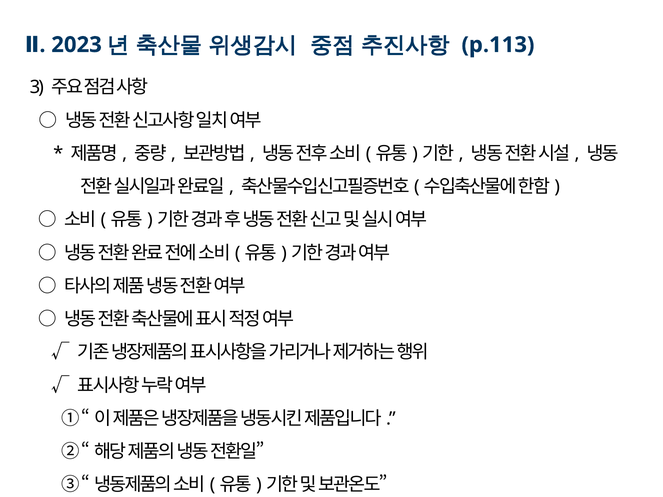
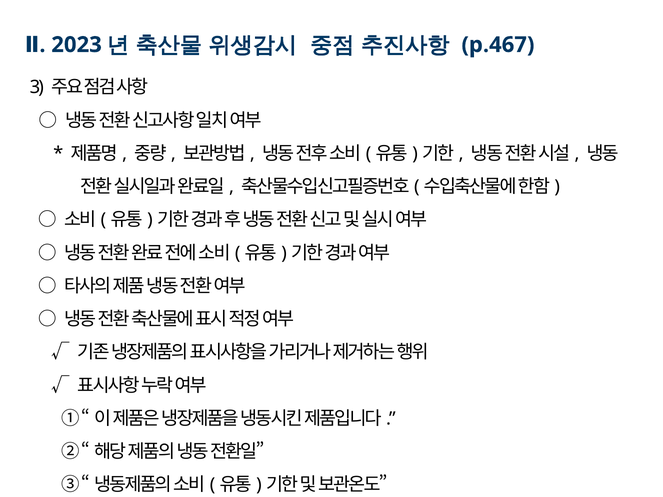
p.113: p.113 -> p.467 (498, 45)
